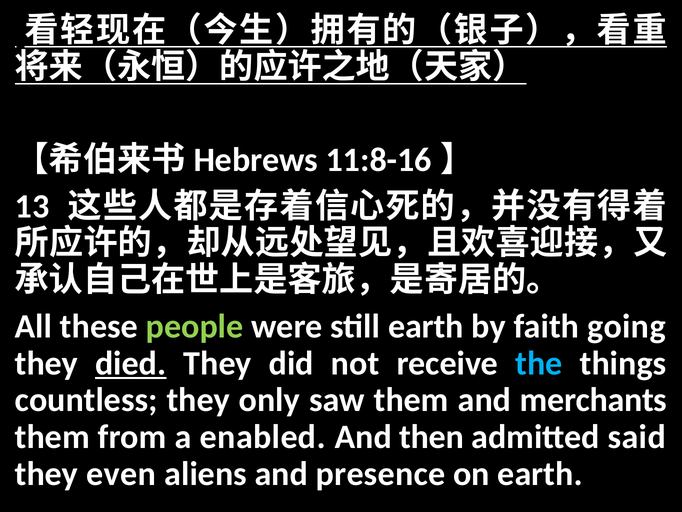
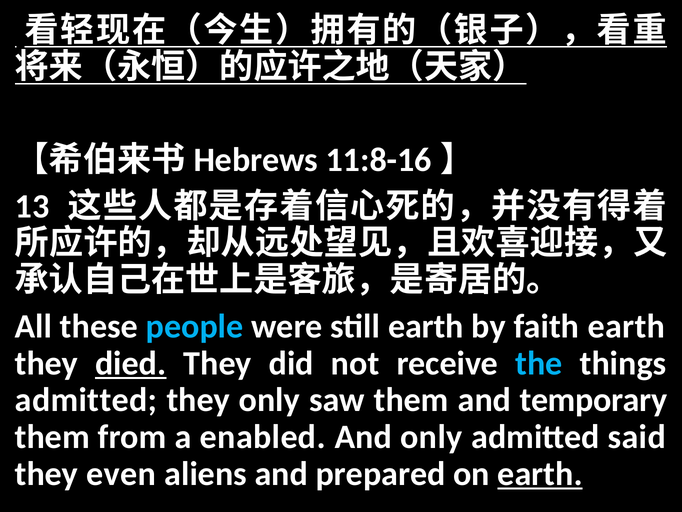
people colour: light green -> light blue (195, 326)
faith going: going -> earth (626, 326)
countless: countless -> admitted (86, 400)
merchants: merchants -> temporary (593, 400)
And then: then -> only (431, 437)
presence: presence -> prepared (381, 473)
earth underline: none -> present (540, 473)
